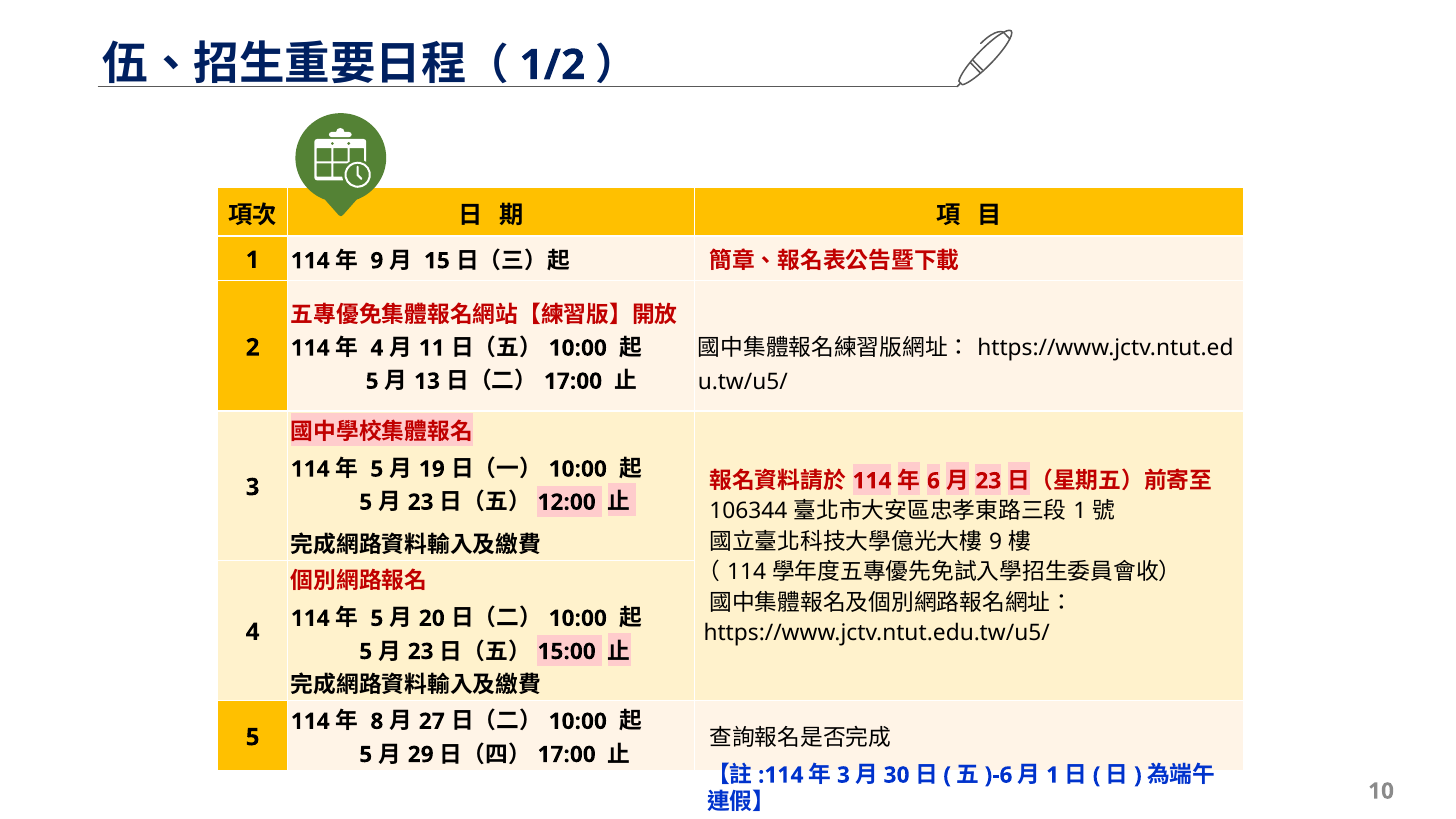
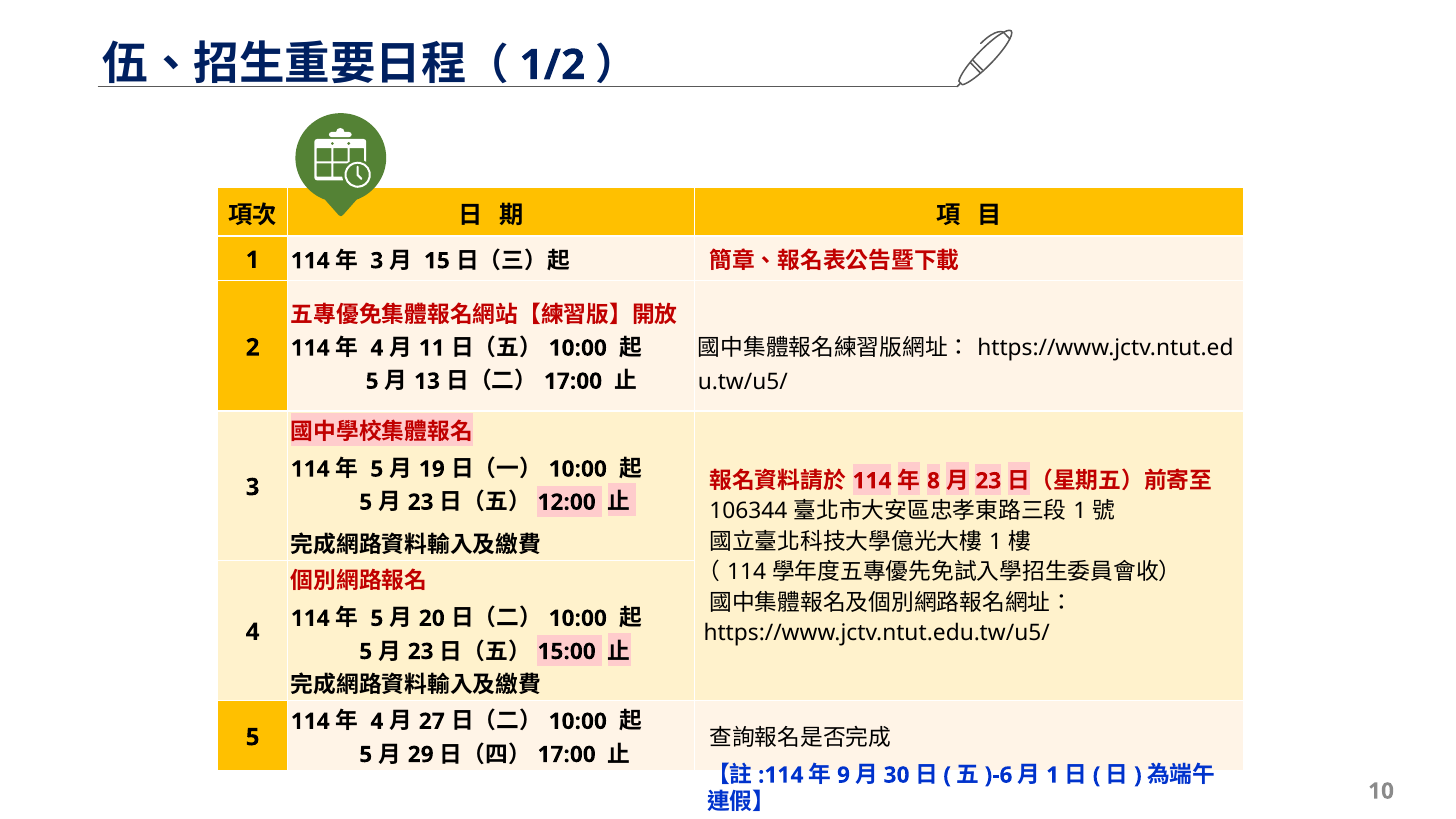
9: 9 -> 3 (377, 261)
6: 6 -> 8 (933, 481)
9: 9 -> 1 (996, 542)
8: 8 -> 4 (377, 721)
3: 3 -> 9 (844, 775)
